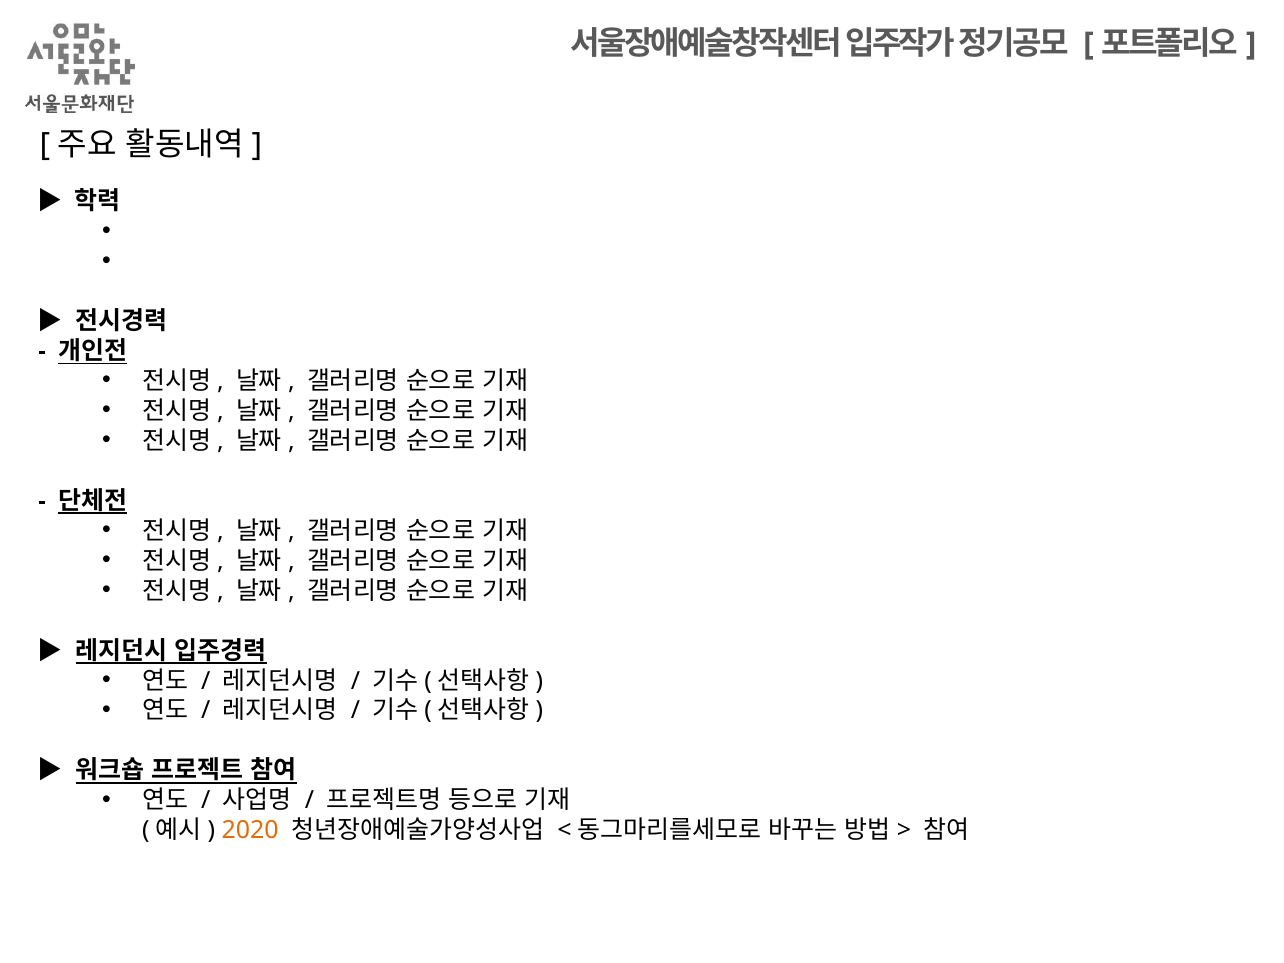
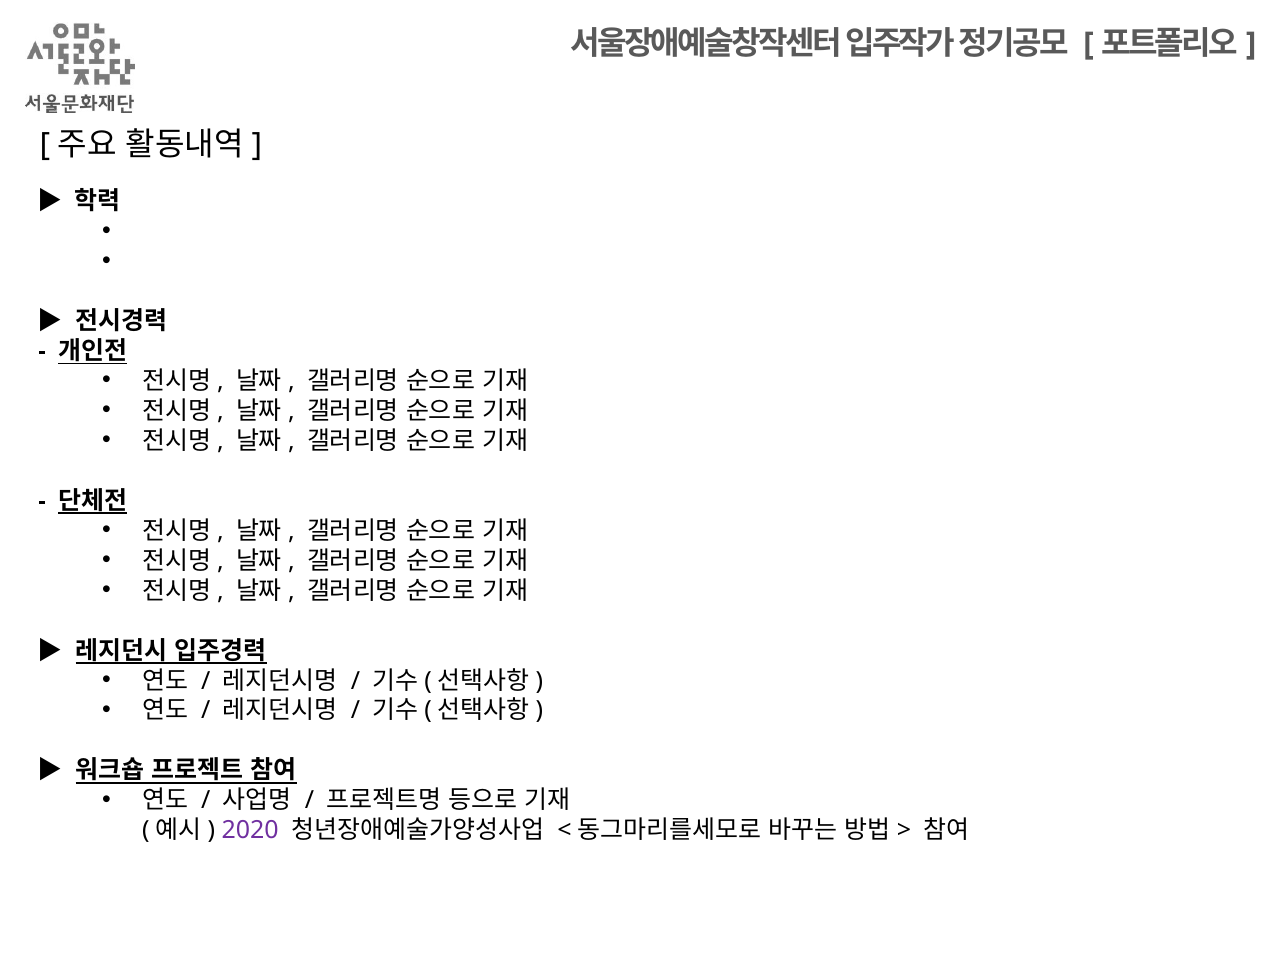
2020 colour: orange -> purple (250, 831)
